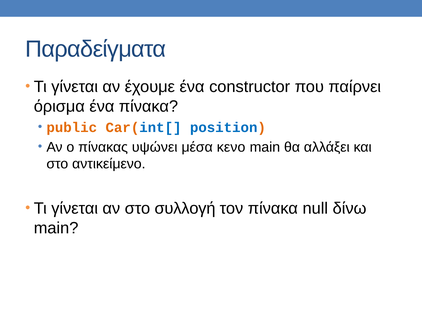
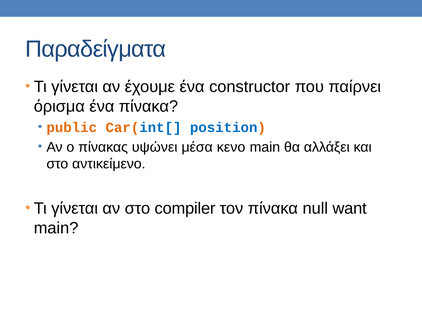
συλλογή: συλλογή -> compiler (185, 209)
δίνω: δίνω -> want (350, 209)
